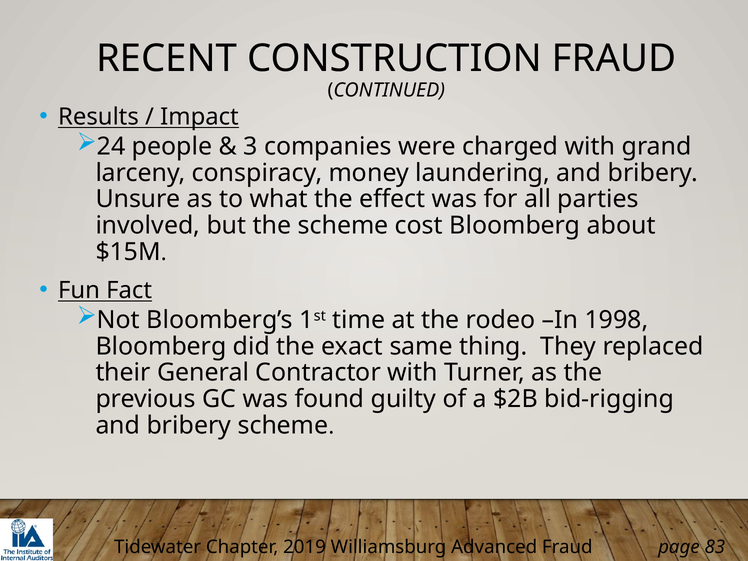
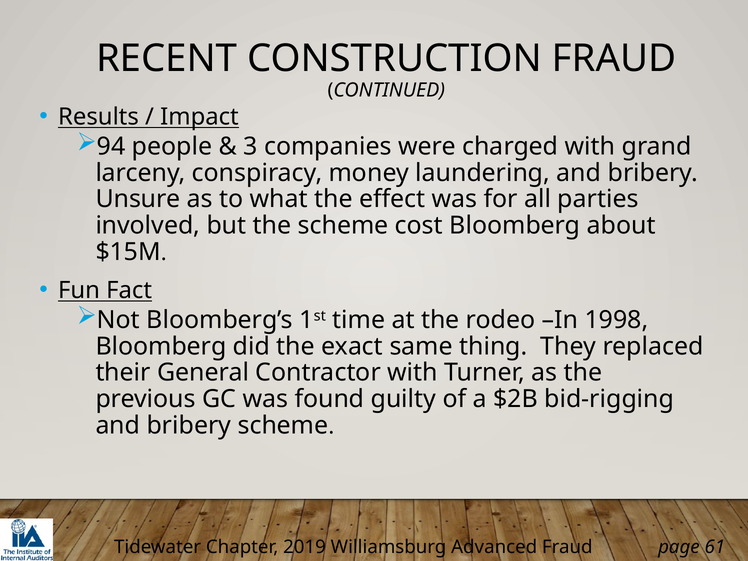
24: 24 -> 94 (111, 147)
83: 83 -> 61 (715, 547)
